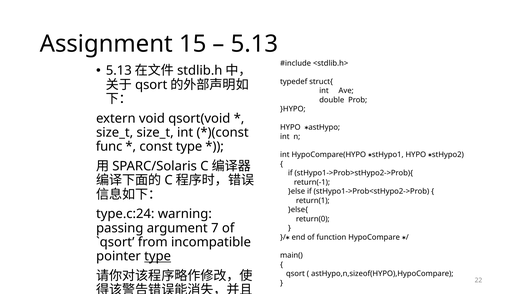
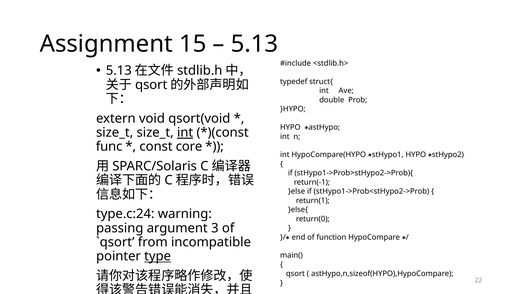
int underline: none -> present (185, 132)
const type: type -> core (189, 146)
7: 7 -> 3 (215, 228)
